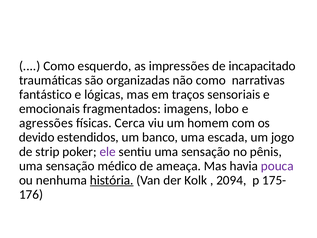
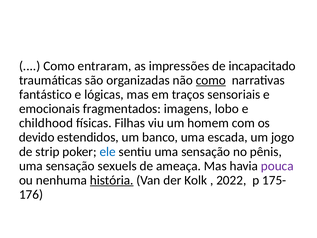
esquerdo: esquerdo -> entraram (105, 66)
como underline: none -> present (211, 80)
agressões: agressões -> childhood (46, 123)
Cerca: Cerca -> Filhas (130, 123)
ele colour: purple -> blue (108, 151)
médico: médico -> sexuels (117, 166)
2094: 2094 -> 2022 (231, 180)
